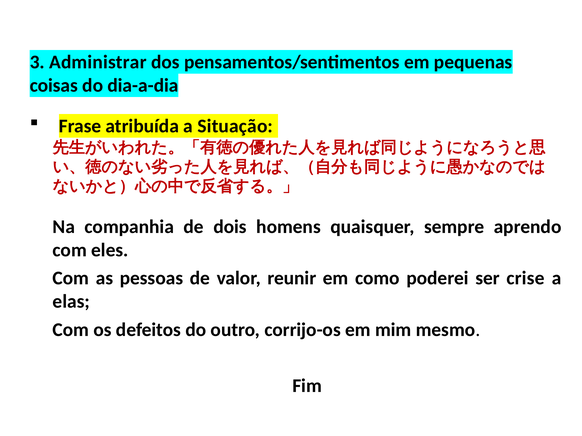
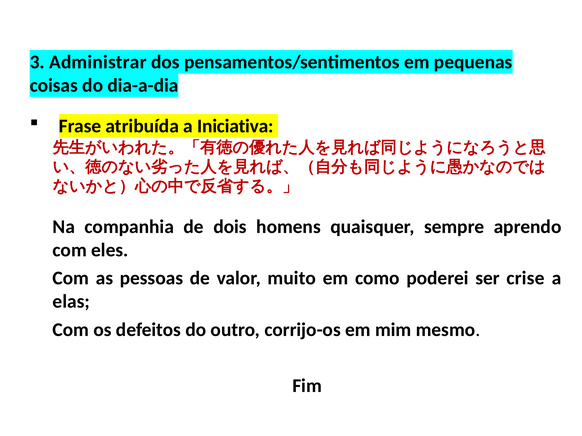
Situação: Situação -> Iniciativa (235, 126)
reunir: reunir -> muito (292, 279)
